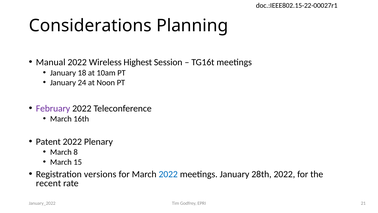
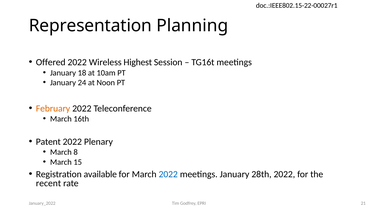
Considerations: Considerations -> Representation (90, 26)
Manual: Manual -> Offered (51, 62)
February colour: purple -> orange (53, 108)
versions: versions -> available (100, 174)
